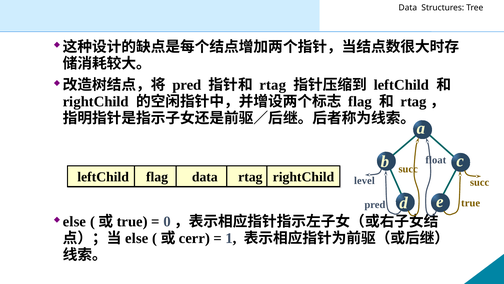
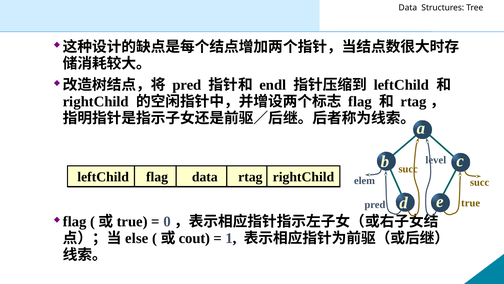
rtag: rtag -> endl (273, 85)
float: float -> level (436, 160)
level: level -> elem (365, 180)
else: else -> flag (75, 221)
cerr: cerr -> cout (195, 238)
